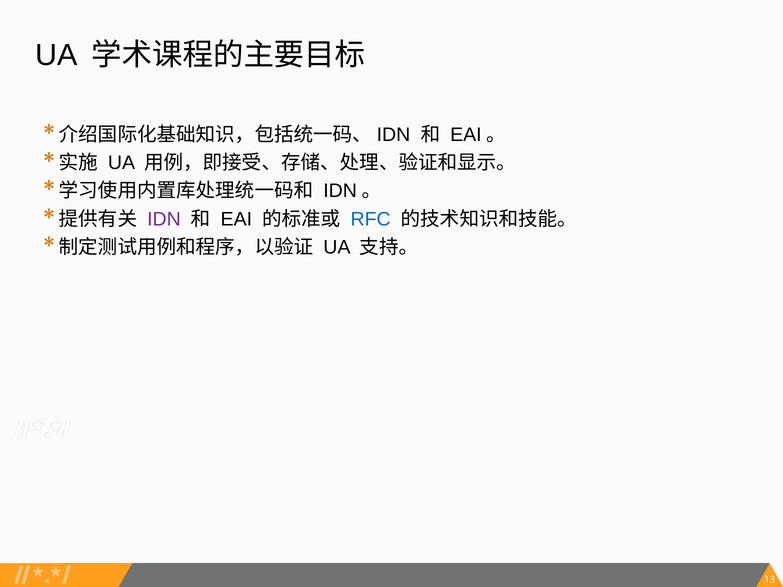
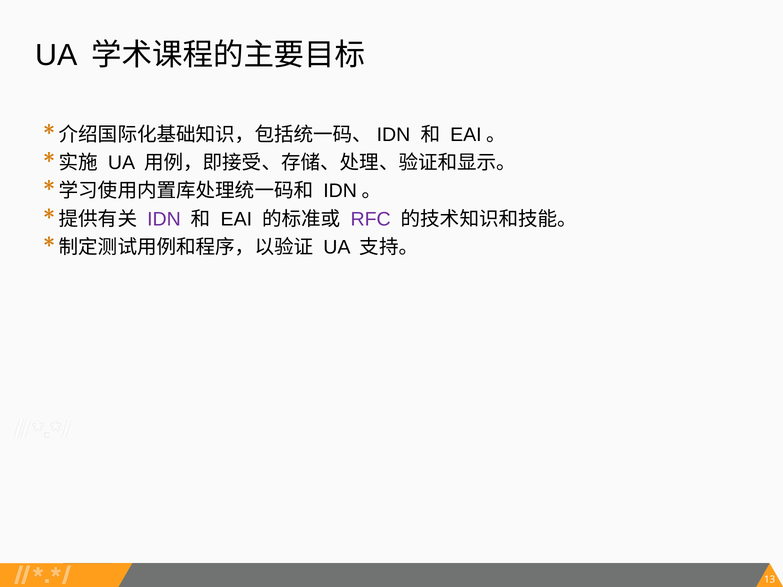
RFC colour: blue -> purple (371, 219)
